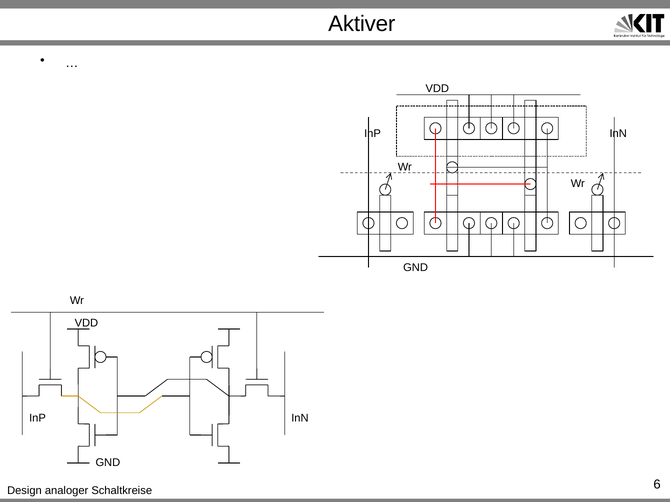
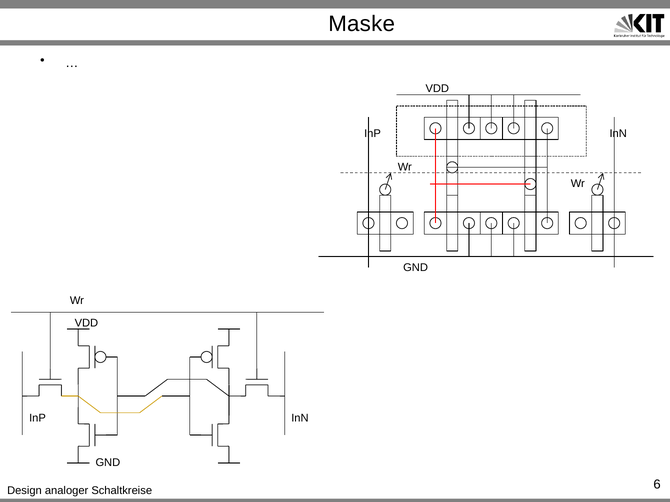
Aktiver: Aktiver -> Maske (362, 24)
